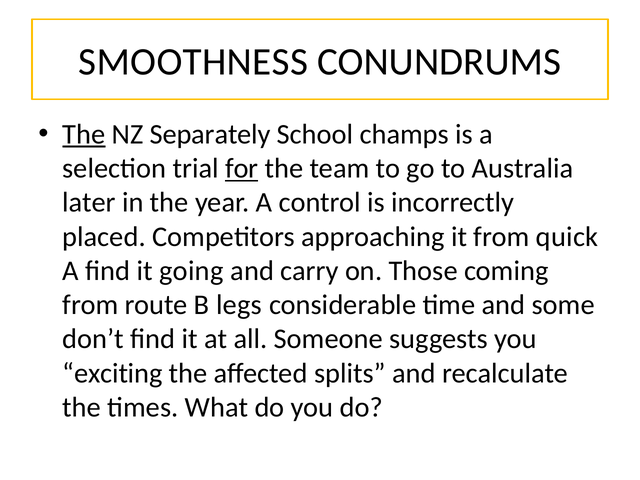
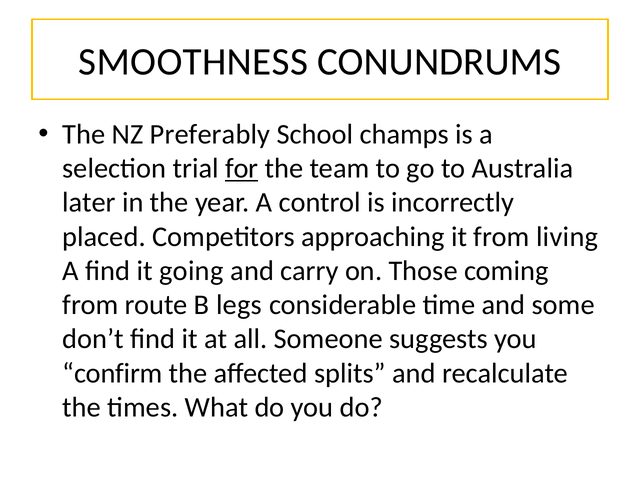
The underline: present -> none (84, 134)
Separately: Separately -> Preferably (210, 134)
quick: quick -> living (567, 237)
exciting: exciting -> confirm (112, 373)
